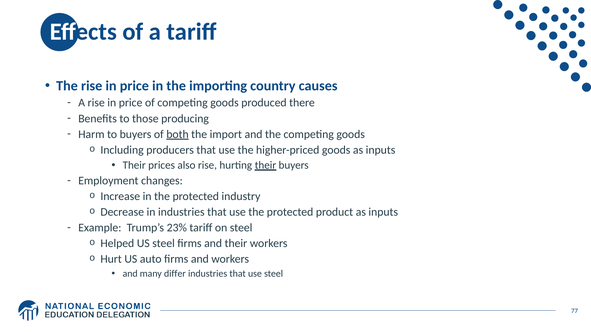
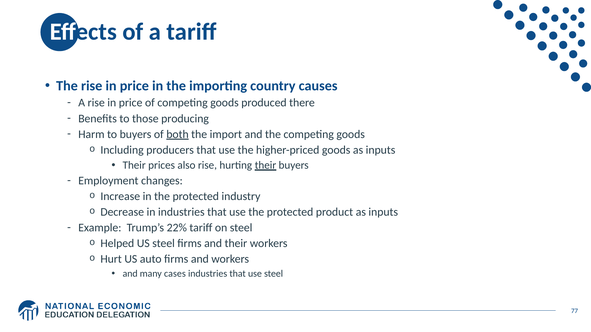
23%: 23% -> 22% (177, 228)
differ: differ -> cases (175, 274)
